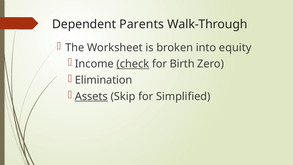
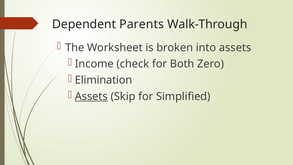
into equity: equity -> assets (235, 48)
check underline: present -> none (133, 64)
Birth: Birth -> Both (182, 64)
